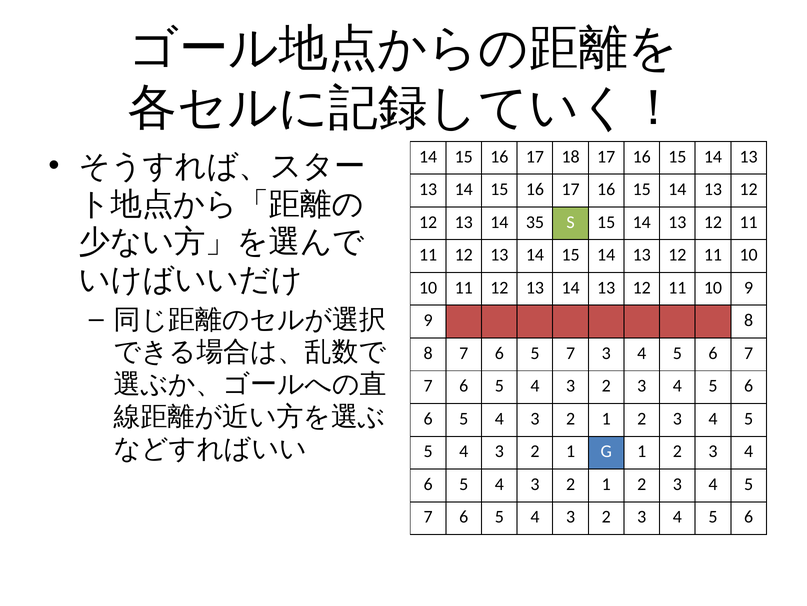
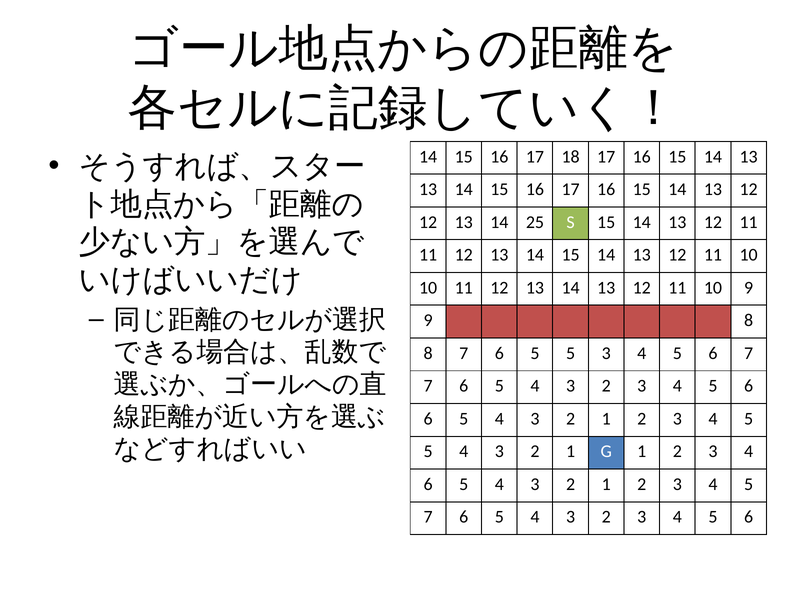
35: 35 -> 25 (535, 222)
6 5 7: 7 -> 5 (571, 353)
